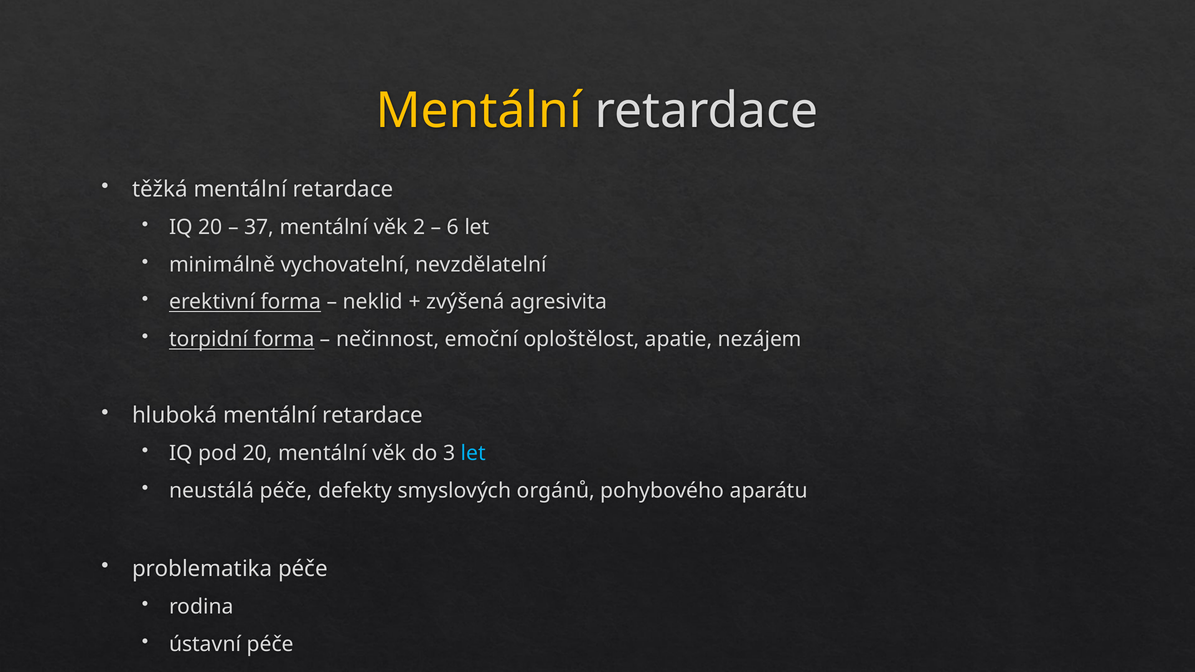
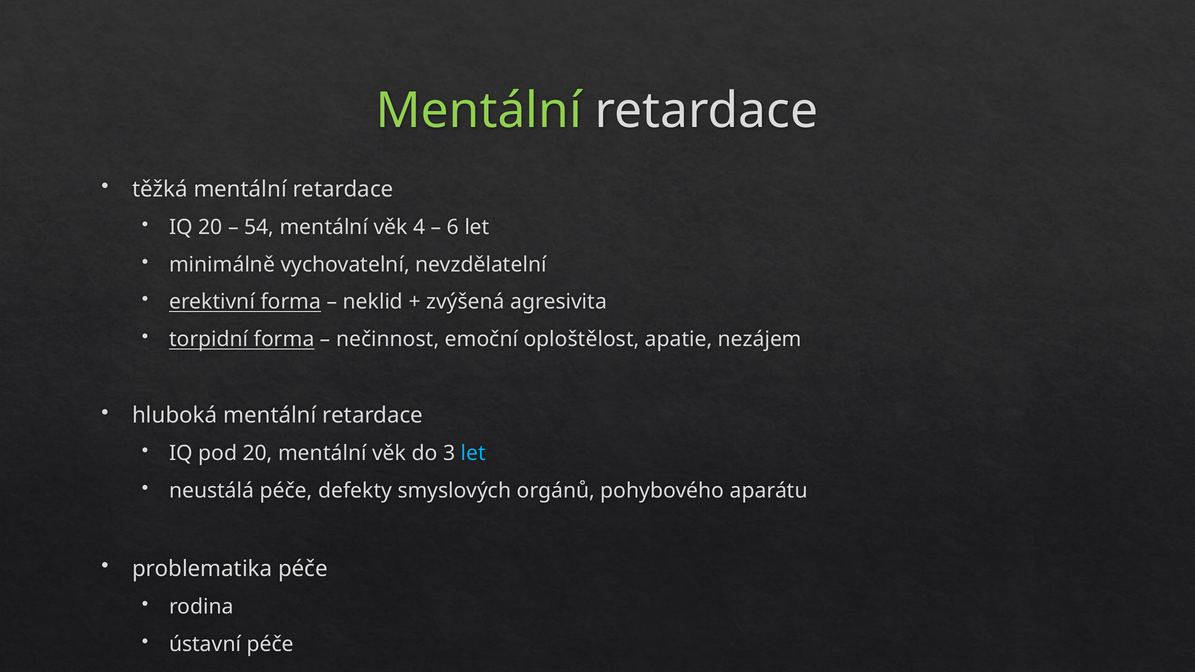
Mentální colour: yellow -> light green (479, 111)
37: 37 -> 54 (259, 227)
2: 2 -> 4 (419, 227)
